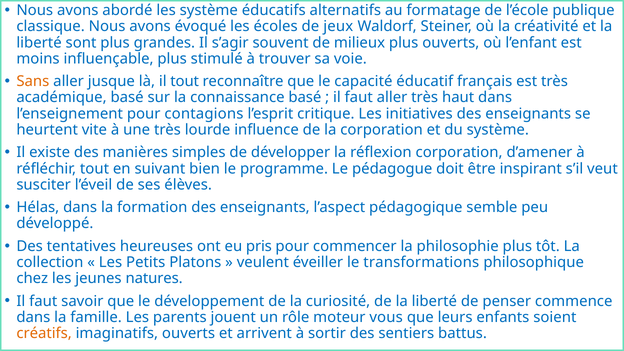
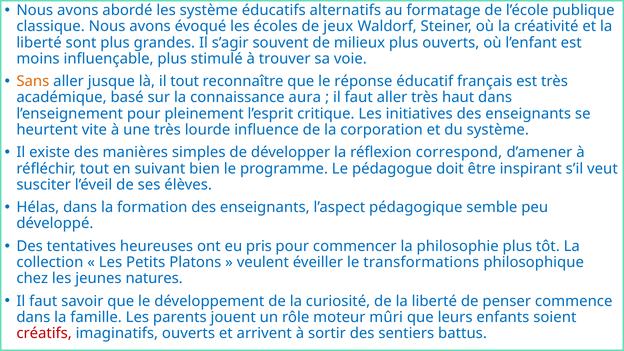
capacité: capacité -> réponse (363, 81)
connaissance basé: basé -> aura (305, 98)
contagions: contagions -> pleinement (204, 114)
réflexion corporation: corporation -> correspond (459, 152)
vous: vous -> mûri (386, 317)
créatifs colour: orange -> red (44, 333)
